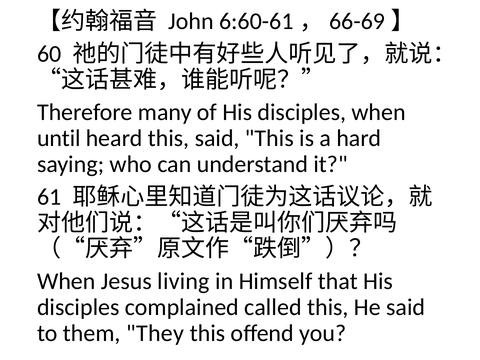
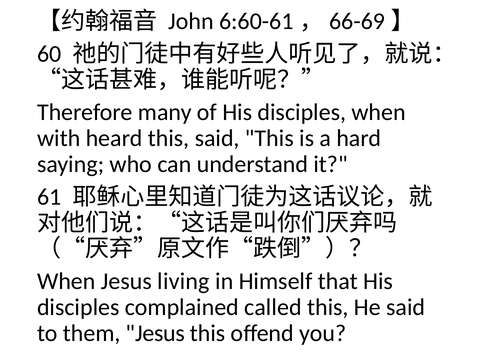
until: until -> with (59, 138)
them They: They -> Jesus (155, 333)
